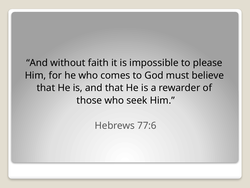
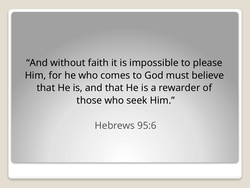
77:6: 77:6 -> 95:6 (147, 125)
